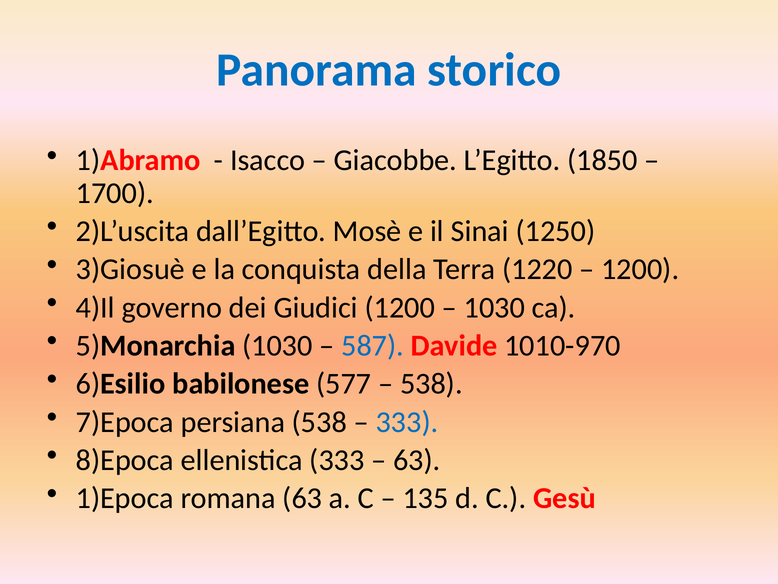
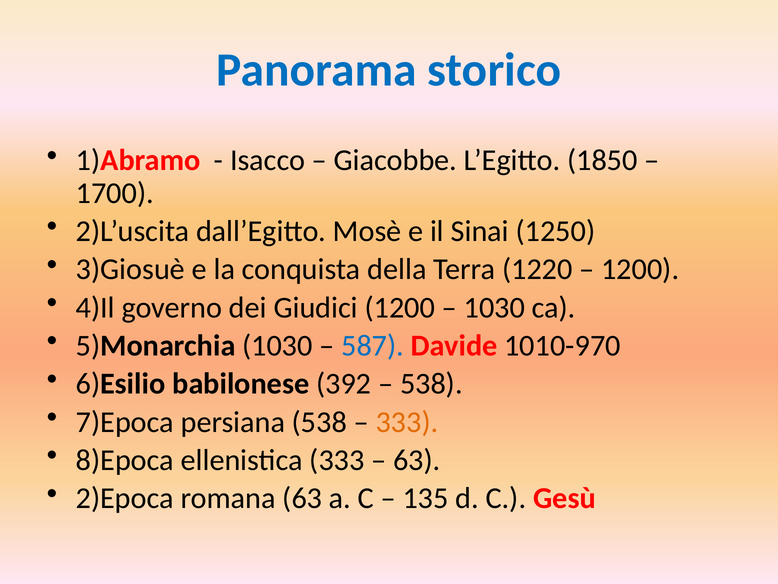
577: 577 -> 392 (344, 384)
333 colour: blue -> orange (407, 422)
1)Epoca: 1)Epoca -> 2)Epoca (125, 498)
